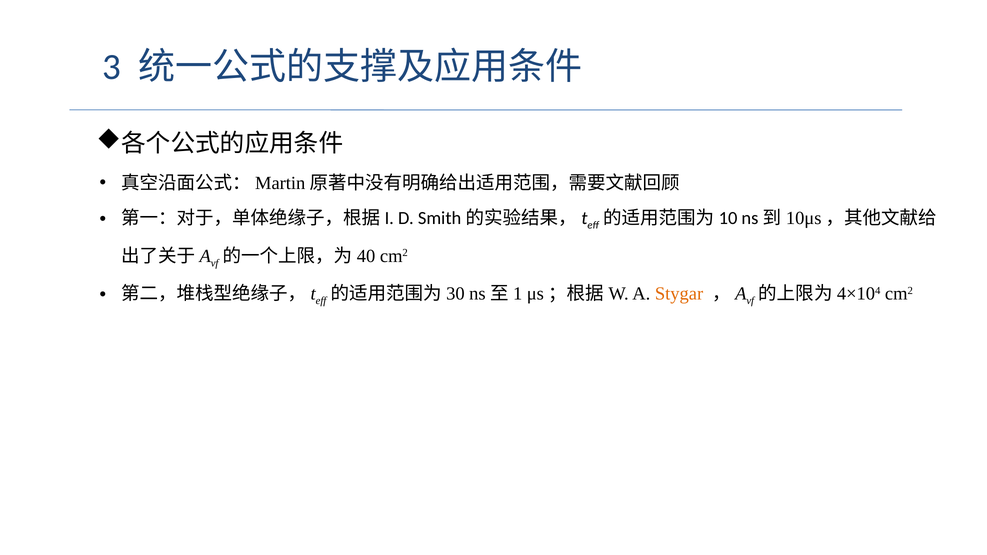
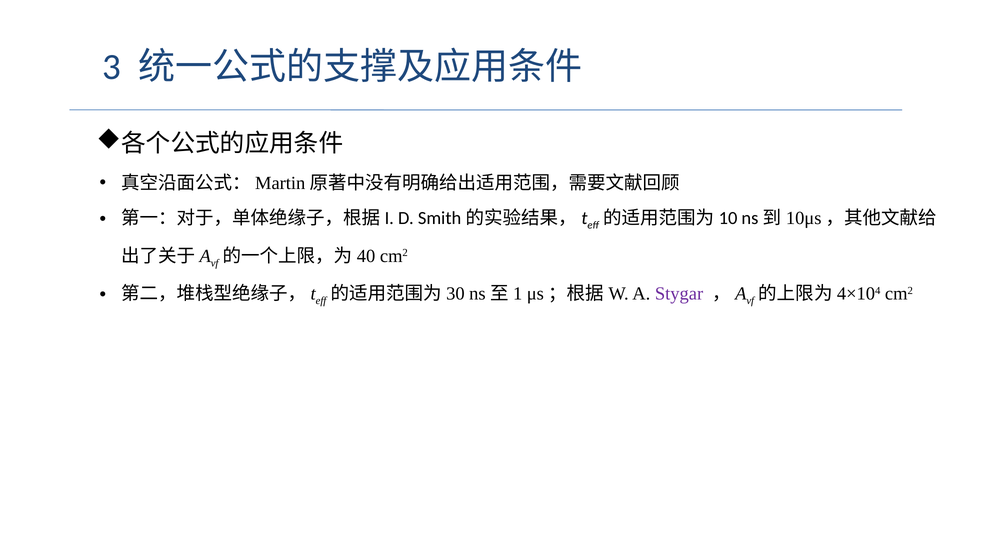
Stygar colour: orange -> purple (679, 294)
